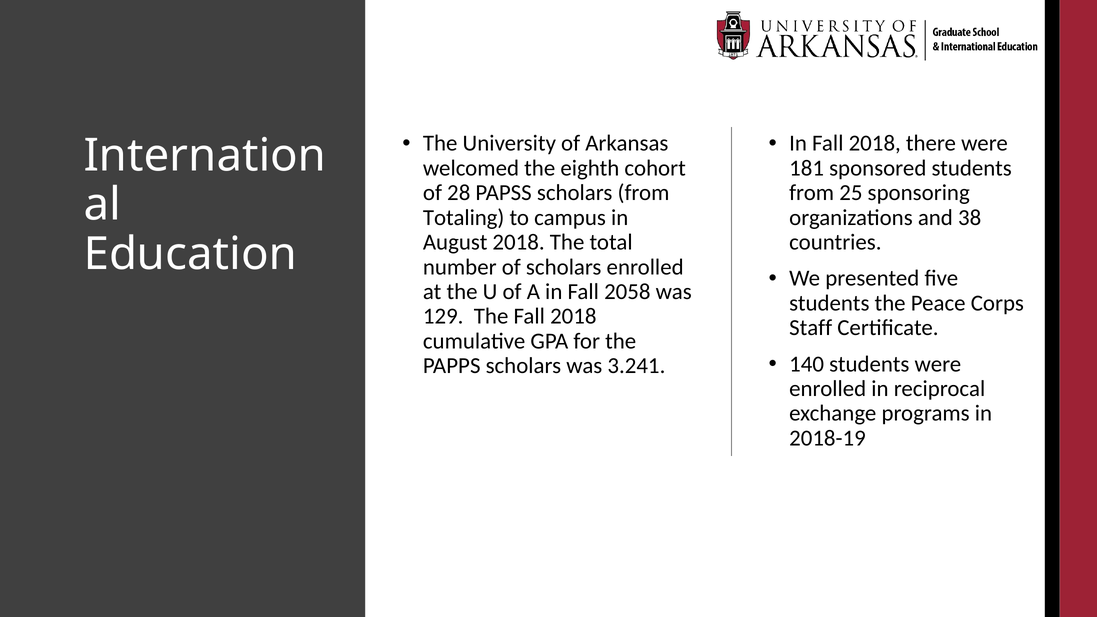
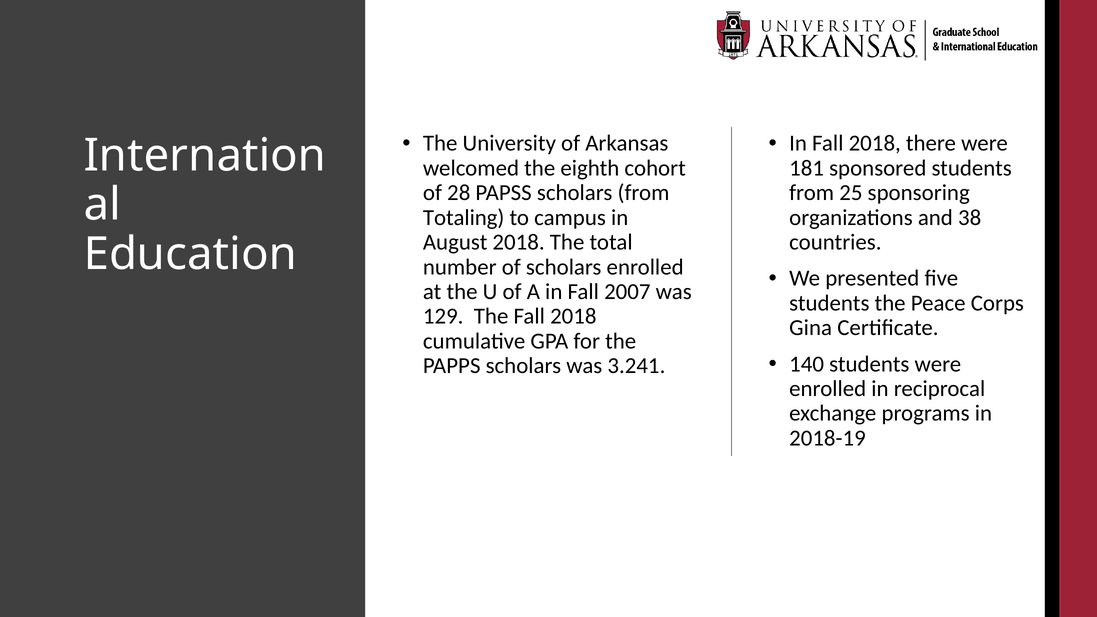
2058: 2058 -> 2007 (627, 292)
Staff: Staff -> Gina (811, 328)
